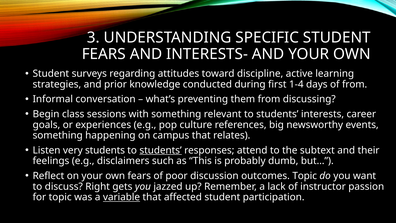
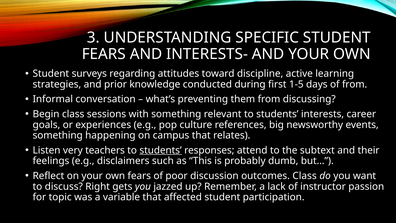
1-4: 1-4 -> 1-5 (296, 84)
very students: students -> teachers (105, 150)
outcomes Topic: Topic -> Class (305, 176)
variable underline: present -> none (121, 197)
